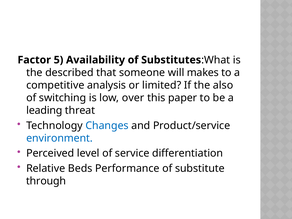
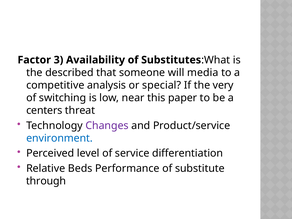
5: 5 -> 3 (59, 60)
makes: makes -> media (203, 73)
limited: limited -> special (162, 85)
also: also -> very (223, 85)
over: over -> near (133, 98)
leading: leading -> centers (44, 111)
Changes colour: blue -> purple (107, 126)
